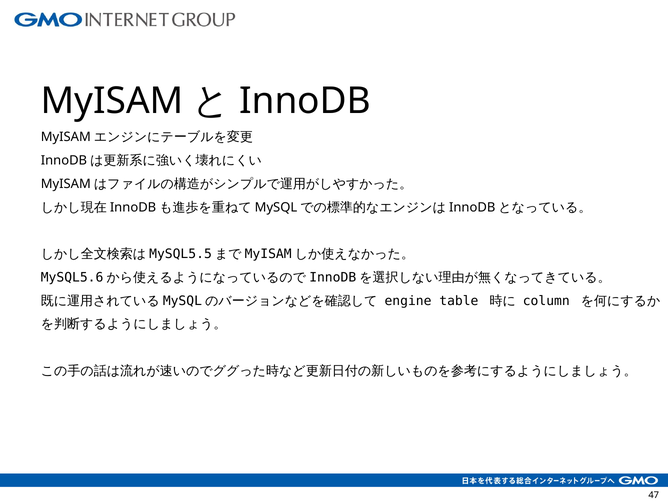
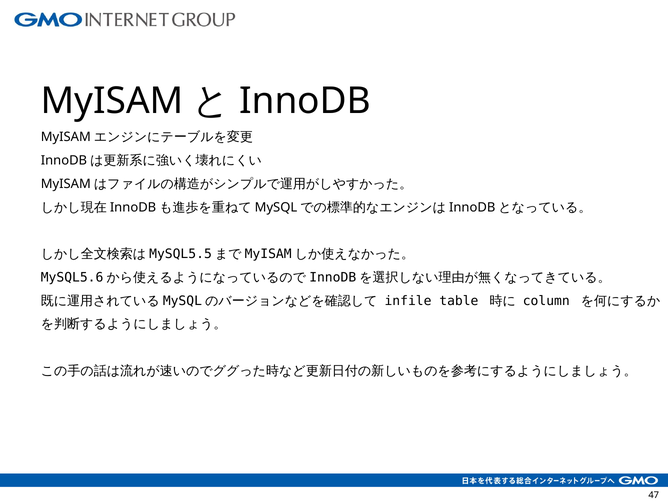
engine: engine -> infile (408, 301)
